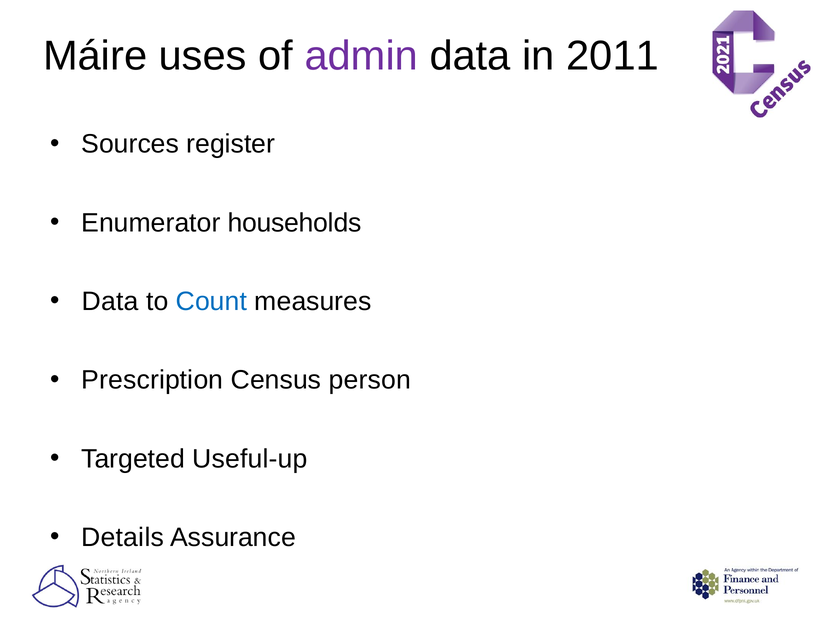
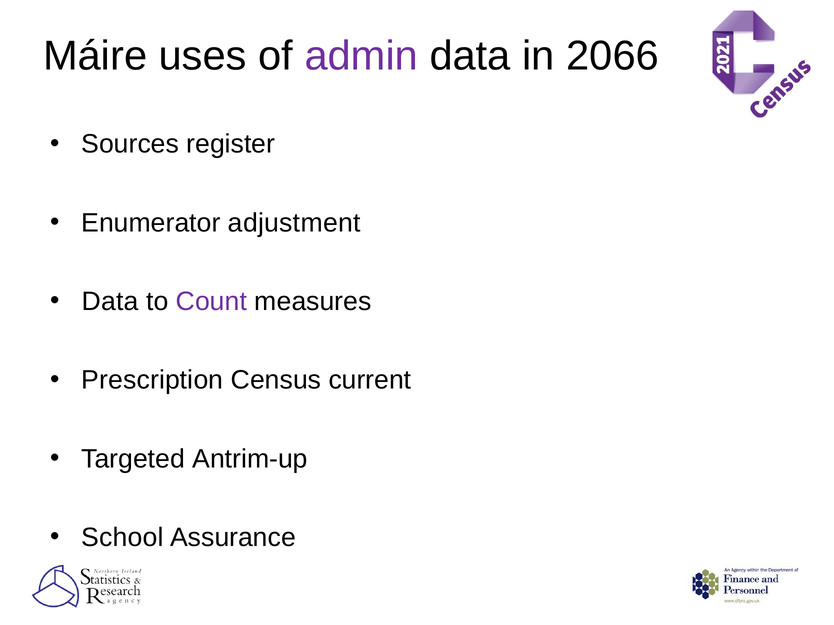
2011: 2011 -> 2066 (613, 56)
households: households -> adjustment (294, 223)
Count colour: blue -> purple (211, 302)
person: person -> current (370, 381)
Useful-up: Useful-up -> Antrim-up (250, 459)
Details: Details -> School (123, 538)
